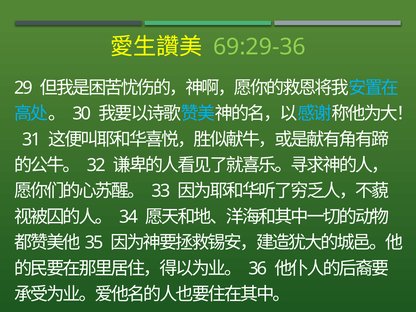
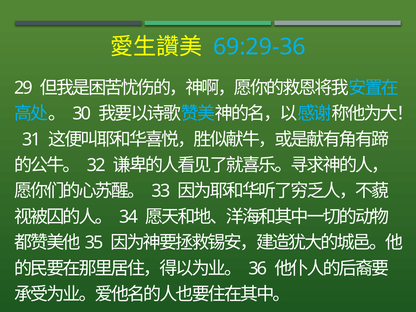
69:29-36 colour: light green -> light blue (259, 47)
